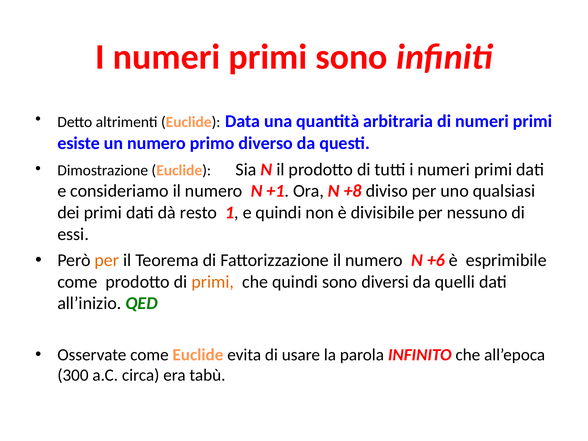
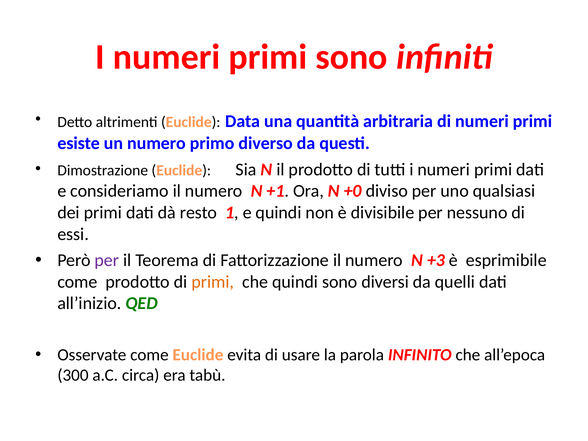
+8: +8 -> +0 (353, 191)
per colour: orange -> purple (107, 260)
+6: +6 -> +3 (436, 260)
